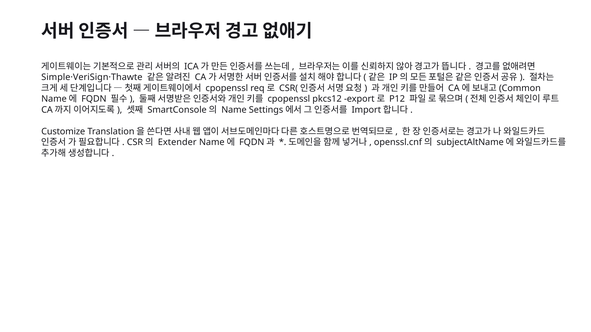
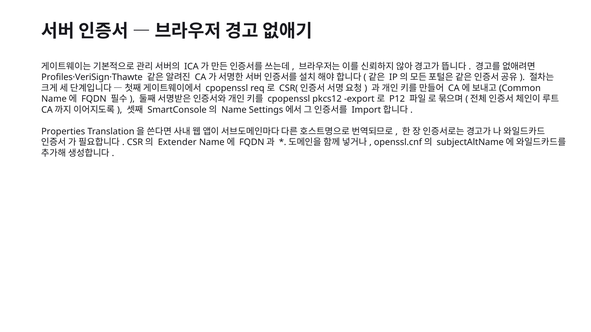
Simple·VeriSign·Thawte: Simple·VeriSign·Thawte -> Profiles·VeriSign·Thawte (92, 77)
Customize: Customize -> Properties (63, 132)
